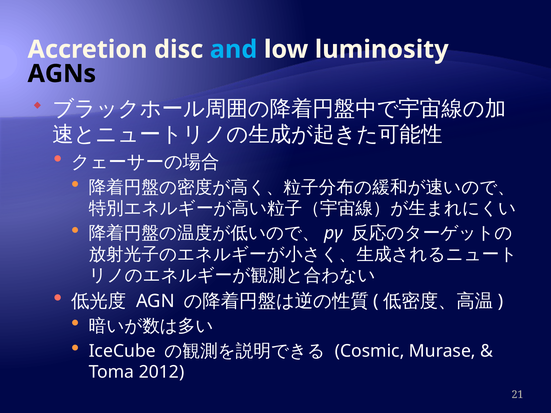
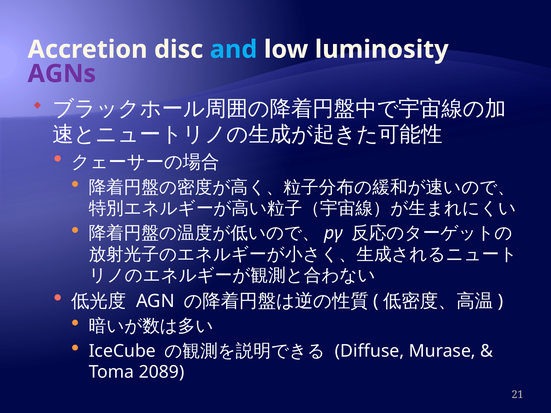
AGNs colour: black -> purple (62, 74)
Cosmic: Cosmic -> Diffuse (370, 351)
2012: 2012 -> 2089 (162, 372)
